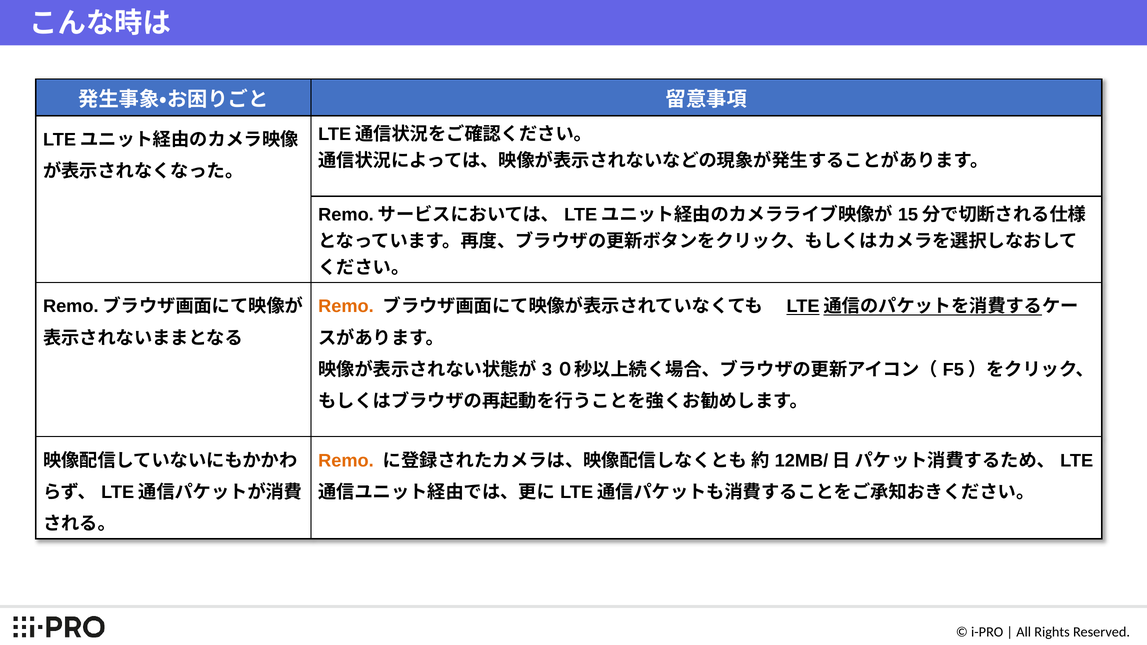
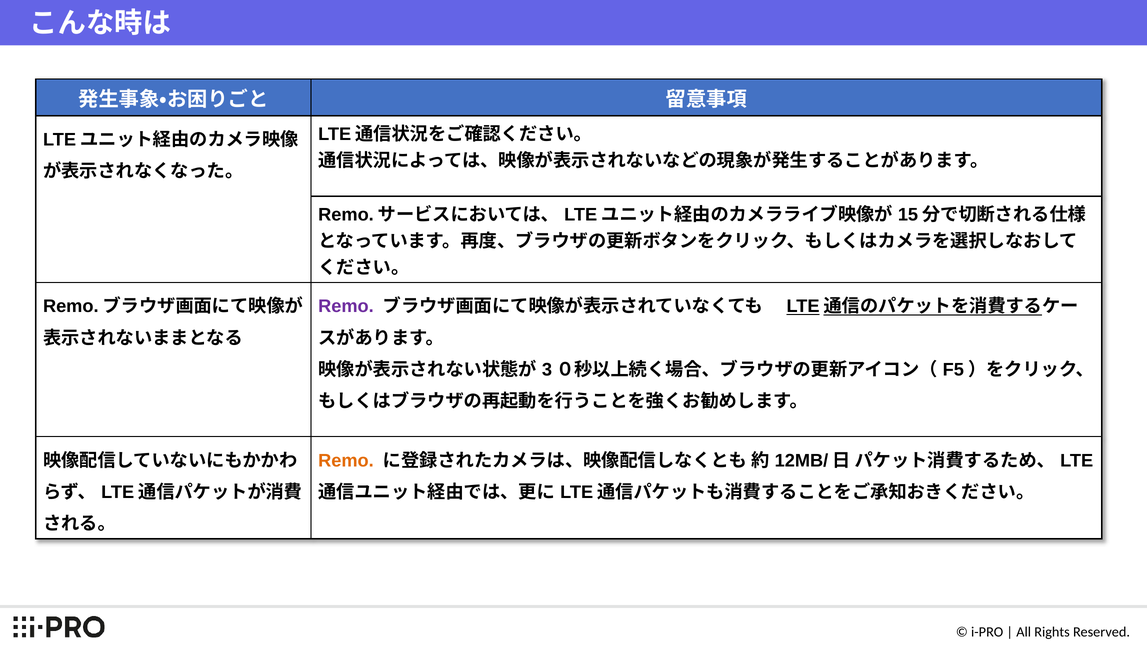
Remo colour: orange -> purple (346, 307)
